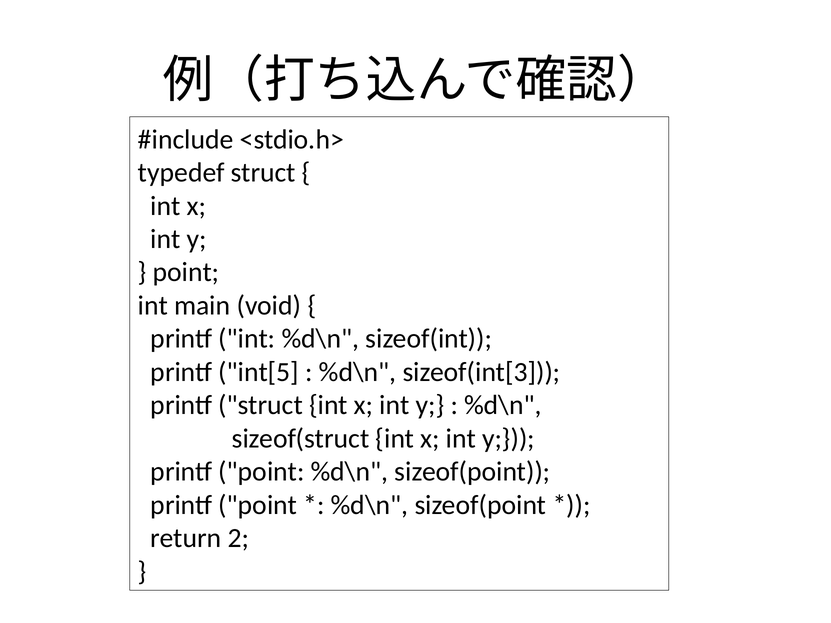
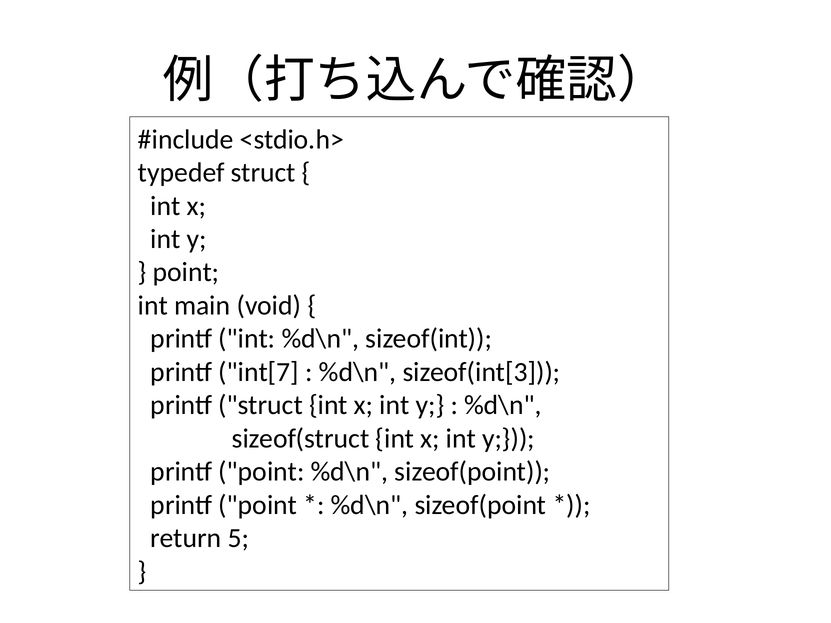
int[5: int[5 -> int[7 (259, 372)
2: 2 -> 5 (238, 538)
